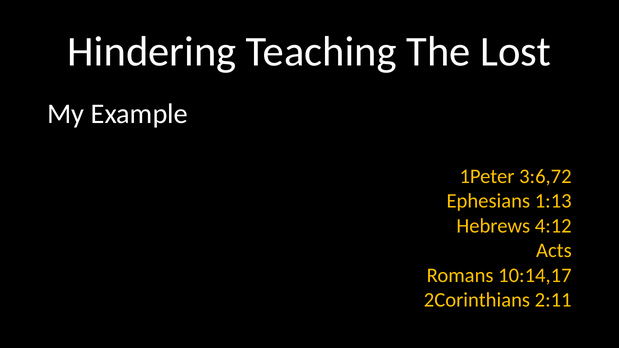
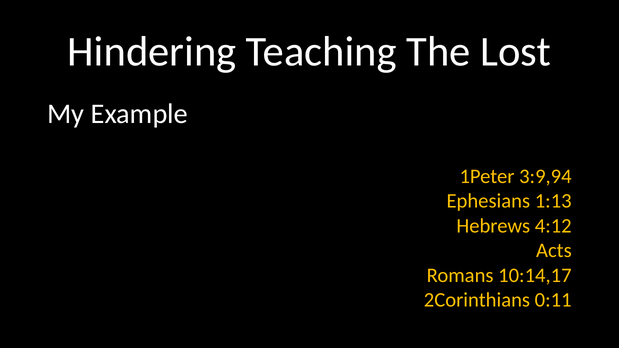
3:6,72: 3:6,72 -> 3:9,94 (545, 176)
2:11: 2:11 -> 0:11 (553, 300)
